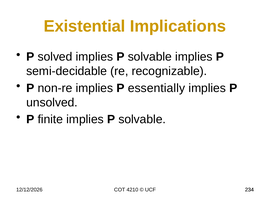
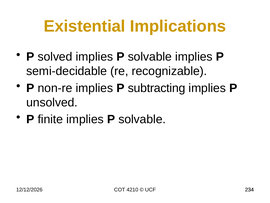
essentially: essentially -> subtracting (157, 88)
